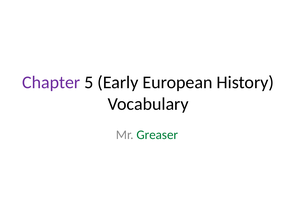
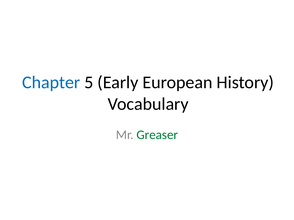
Chapter colour: purple -> blue (51, 83)
